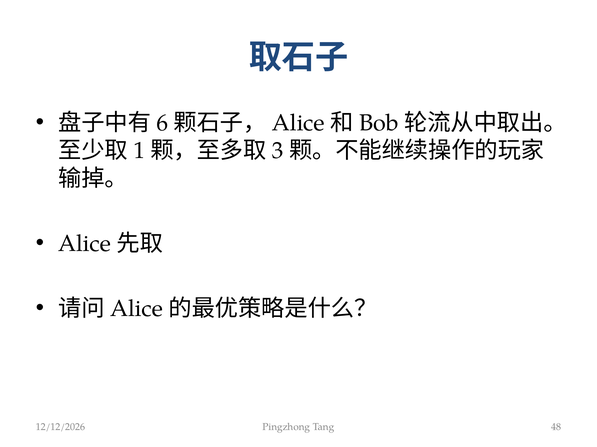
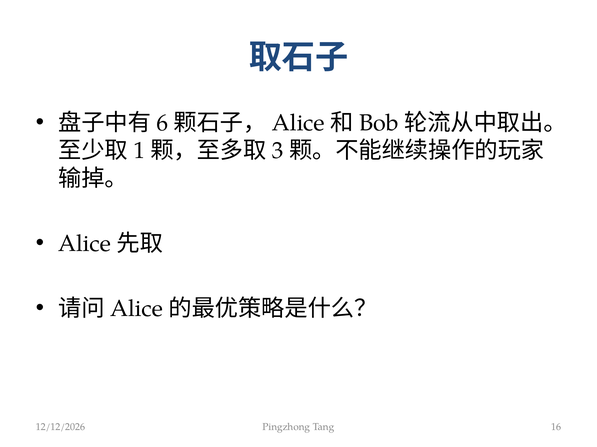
48: 48 -> 16 (556, 428)
